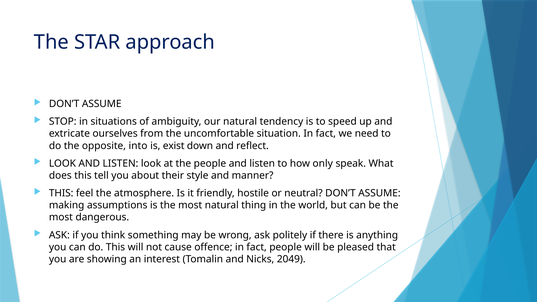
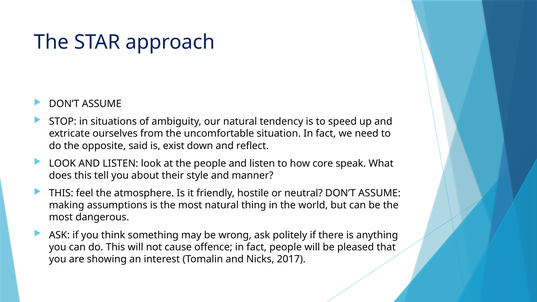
into: into -> said (138, 146)
only: only -> core (323, 163)
2049: 2049 -> 2017 (291, 259)
